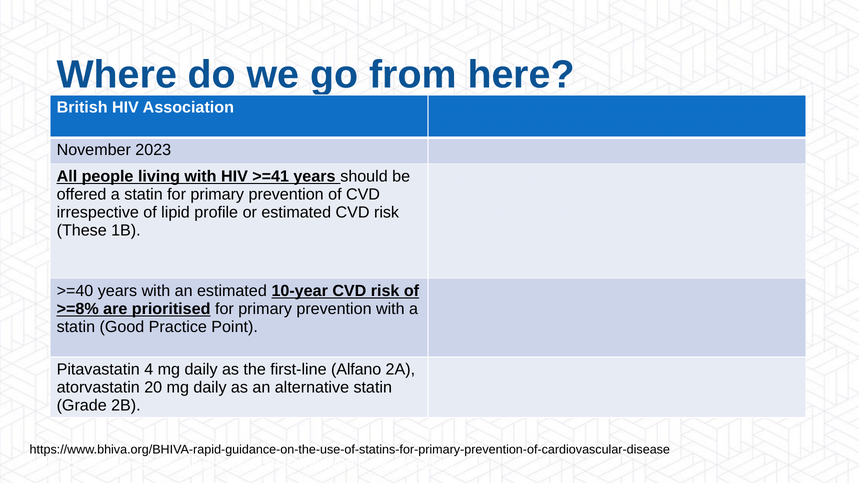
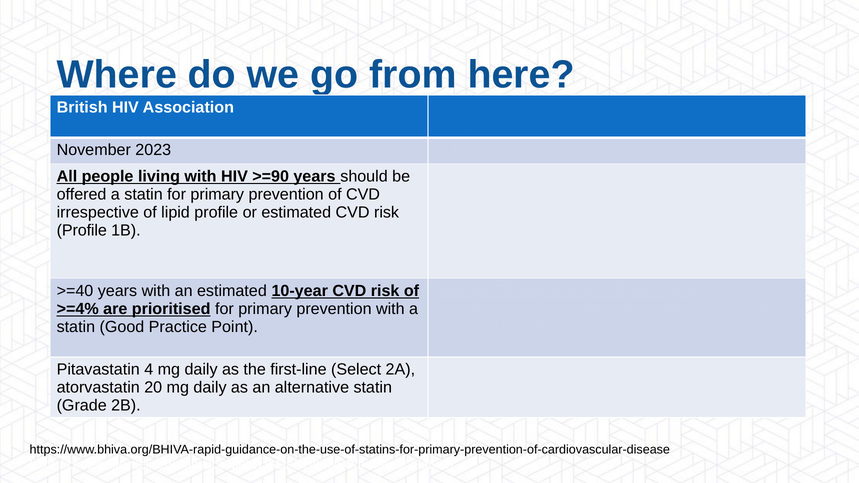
>=41: >=41 -> >=90 (271, 176)
These: These -> Profile (82, 230)
>=8%: >=8% -> >=4% (78, 309)
Alfano: Alfano -> Select (356, 370)
